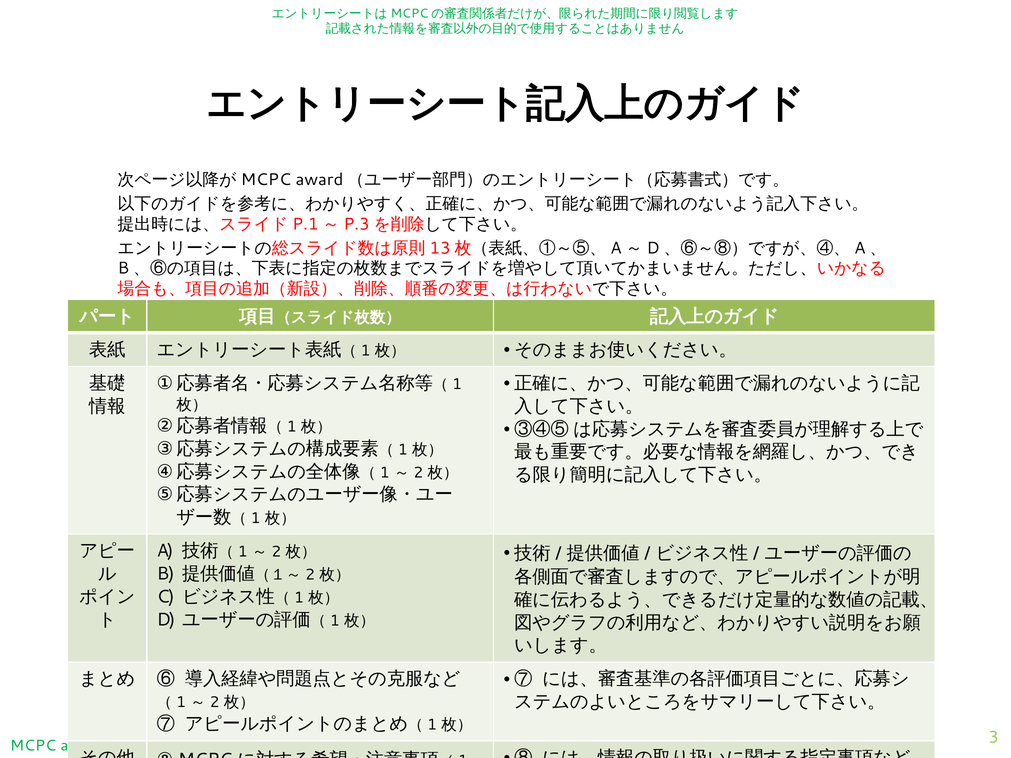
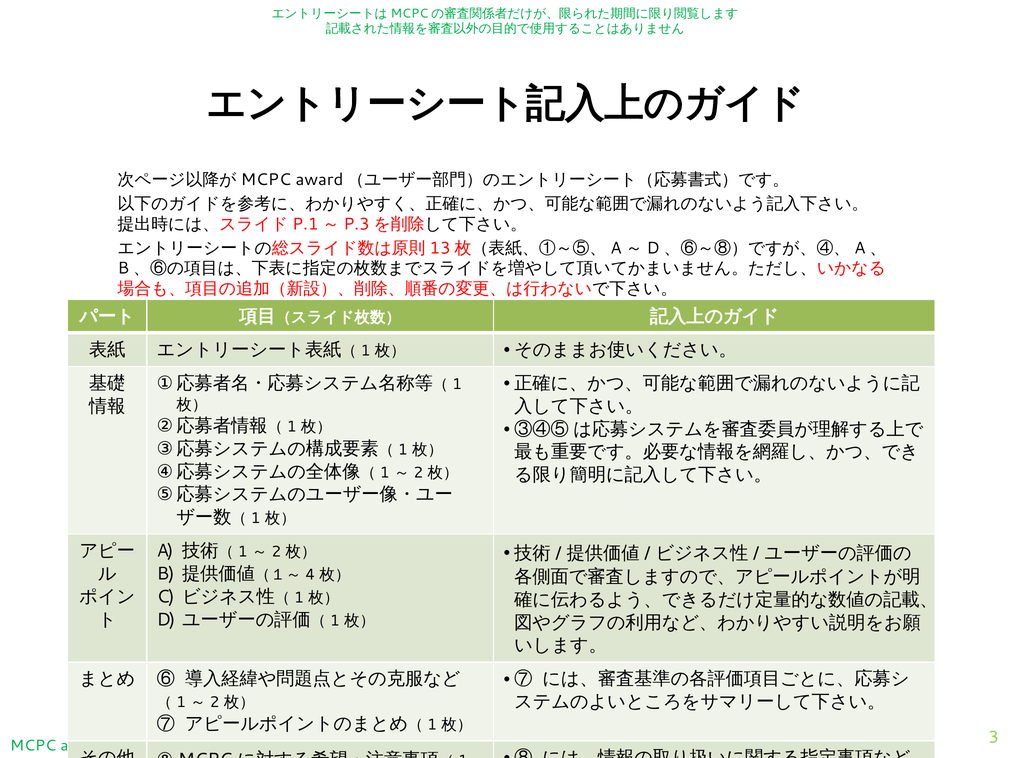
2: 2 -> 4 (310, 575)
